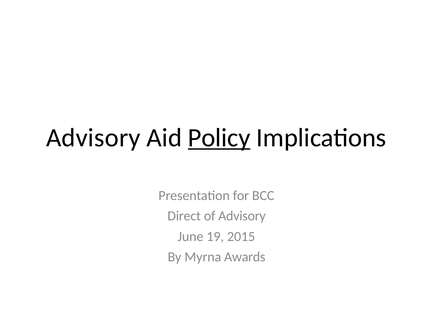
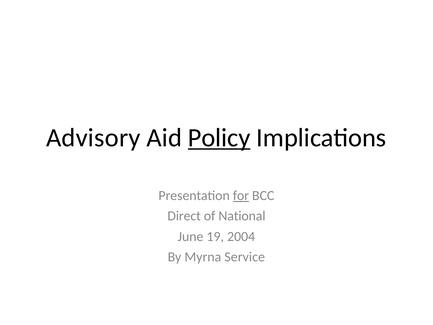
for underline: none -> present (241, 195)
of Advisory: Advisory -> National (242, 216)
2015: 2015 -> 2004 (241, 236)
Awards: Awards -> Service (245, 257)
